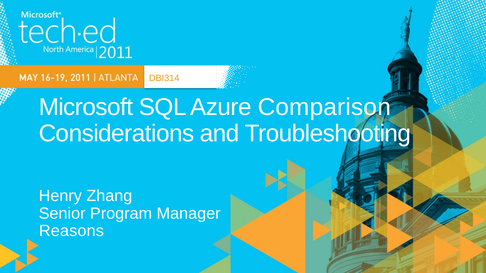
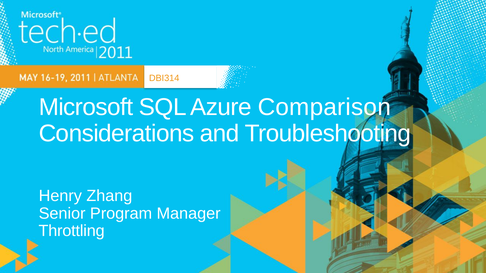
Reasons: Reasons -> Throttling (72, 231)
